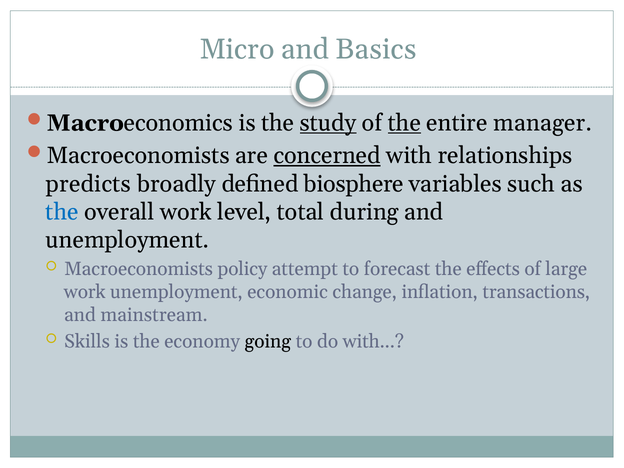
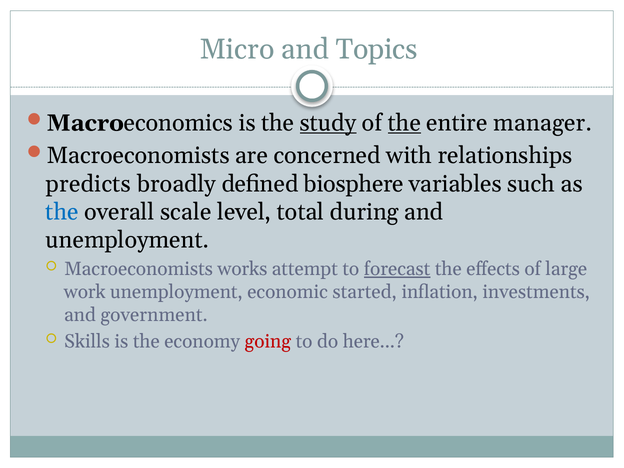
Basics: Basics -> Topics (377, 49)
concerned underline: present -> none (327, 156)
overall work: work -> scale (186, 212)
policy: policy -> works (242, 269)
forecast underline: none -> present (397, 269)
change: change -> started (365, 292)
transactions: transactions -> investments (536, 292)
mainstream: mainstream -> government (154, 315)
going colour: black -> red (268, 341)
do with: with -> here (373, 341)
